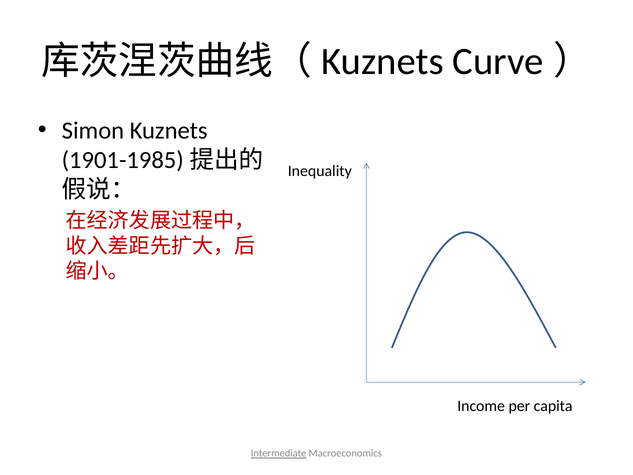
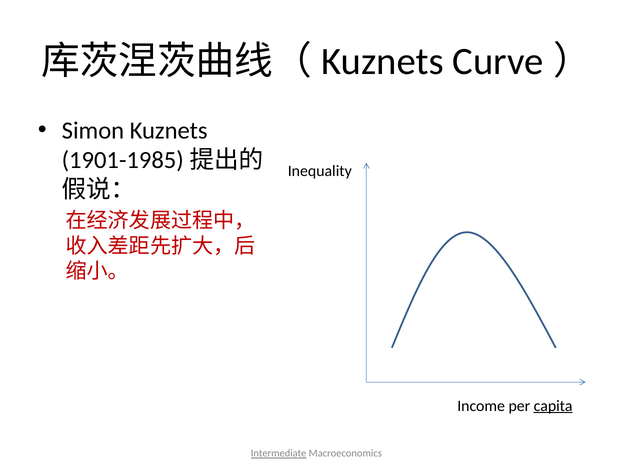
capita underline: none -> present (553, 406)
